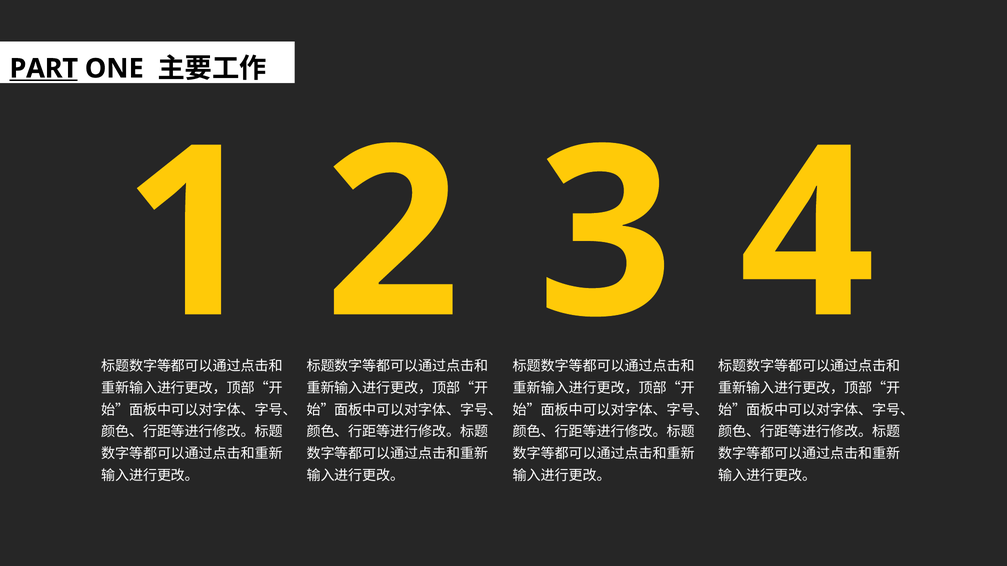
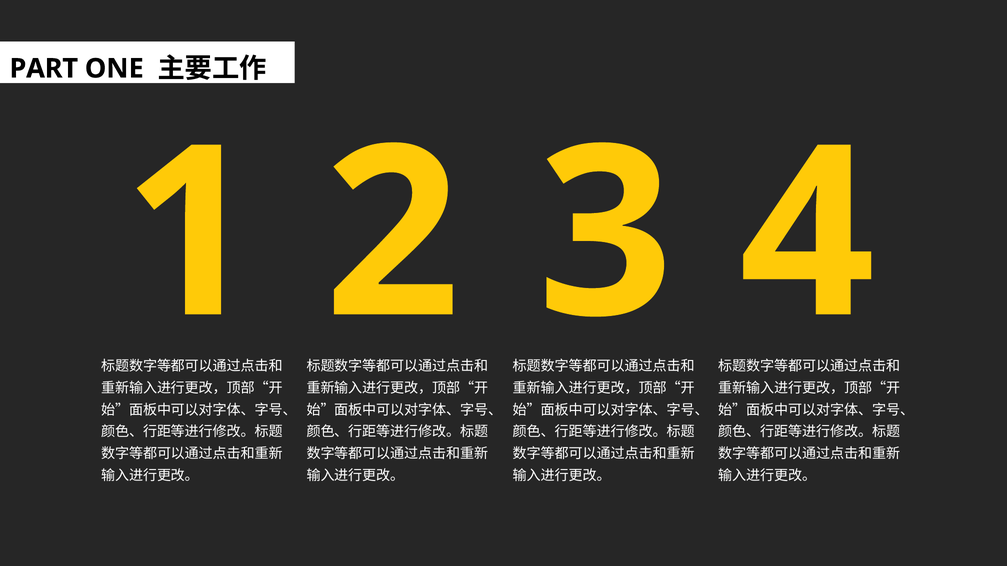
PART underline: present -> none (44, 69)
